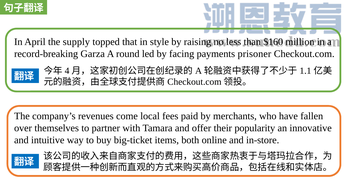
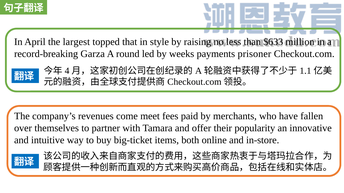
supply: supply -> largest (76, 42)
$160: $160 -> $633 (273, 42)
facing: facing -> weeks (182, 54)
local: local -> meet (150, 116)
